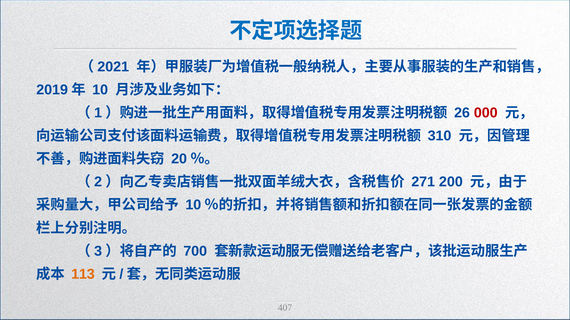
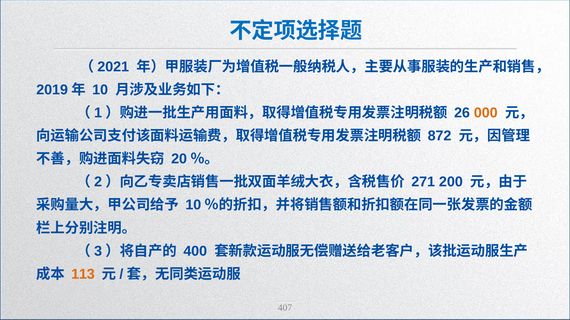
000 colour: red -> orange (486, 113)
310: 310 -> 872 (440, 136)
700: 700 -> 400 (195, 252)
